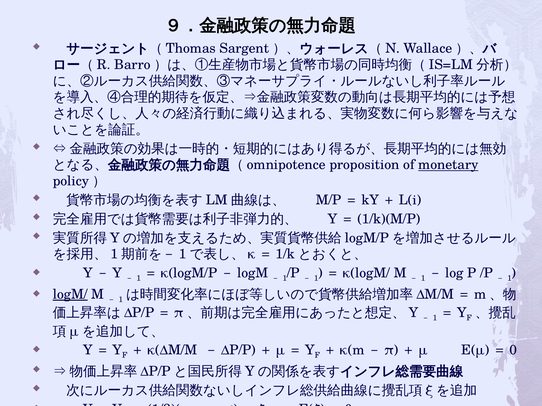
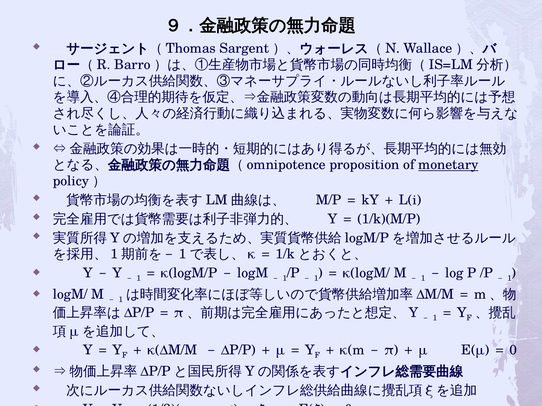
logM/ underline: present -> none (70, 295)
